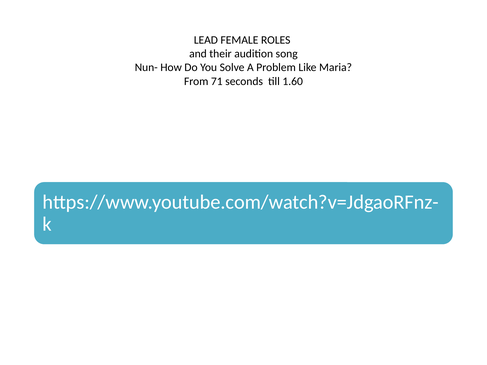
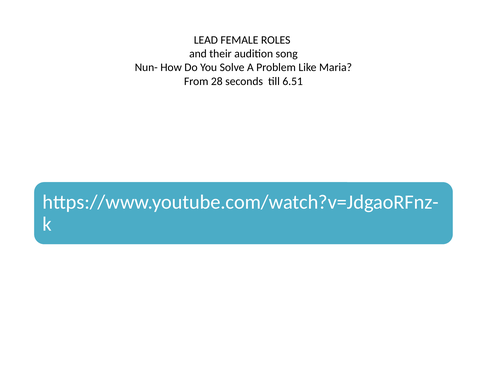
71: 71 -> 28 (217, 81)
1.60: 1.60 -> 6.51 (293, 81)
